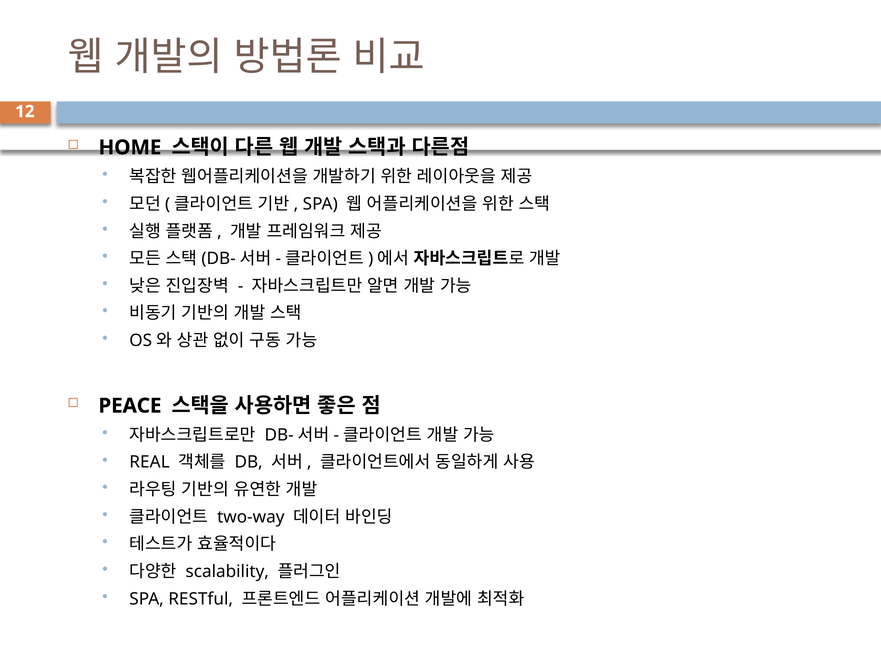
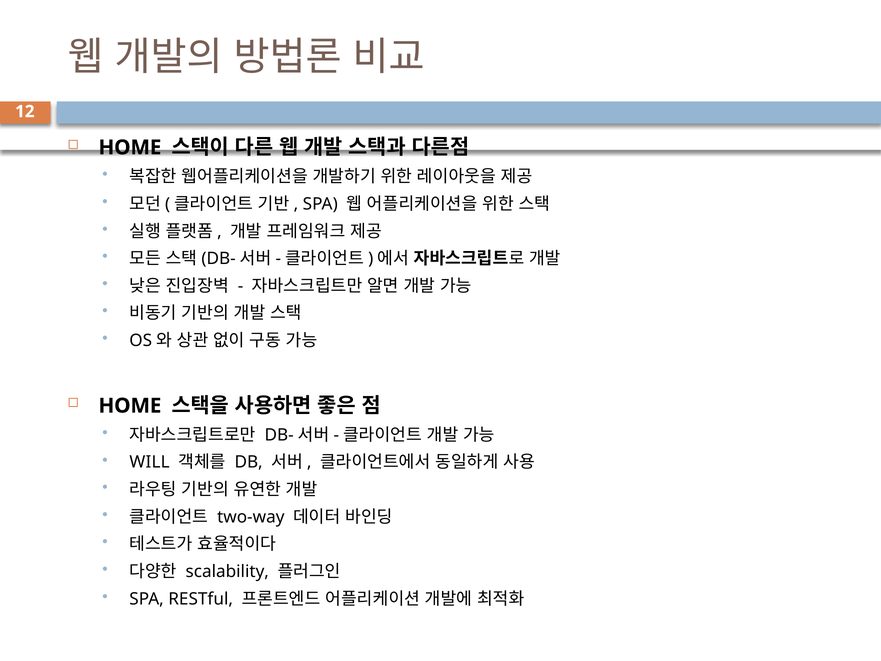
PEACE: PEACE -> HOME (130, 406)
REAL: REAL -> WILL (150, 462)
